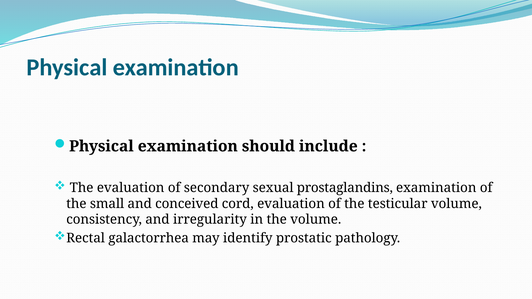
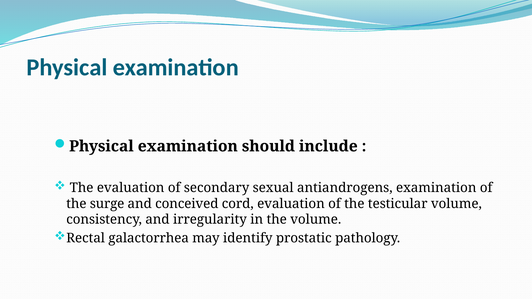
prostaglandins: prostaglandins -> antiandrogens (345, 188)
small: small -> surge (107, 204)
